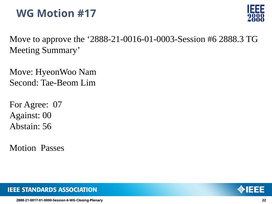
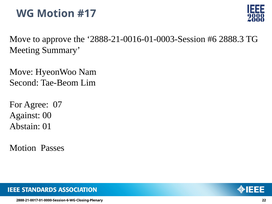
56: 56 -> 01 (47, 126)
